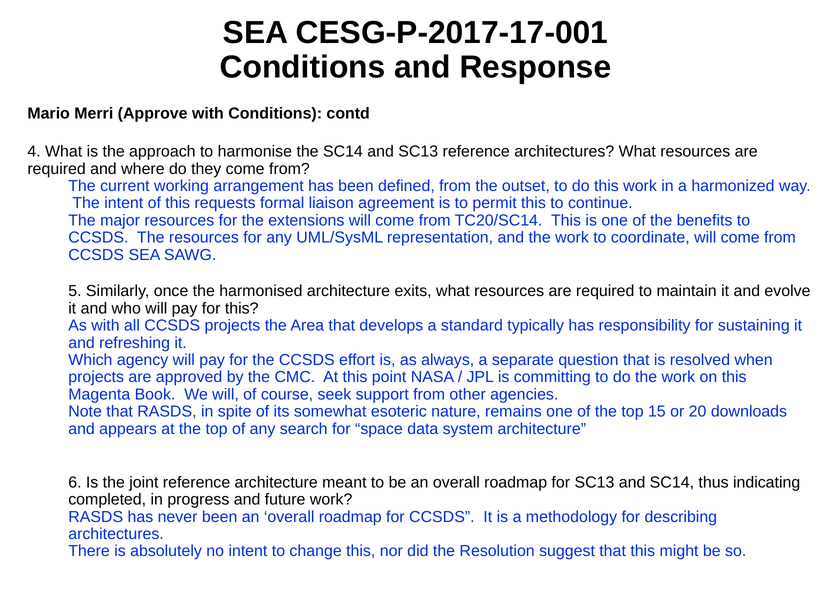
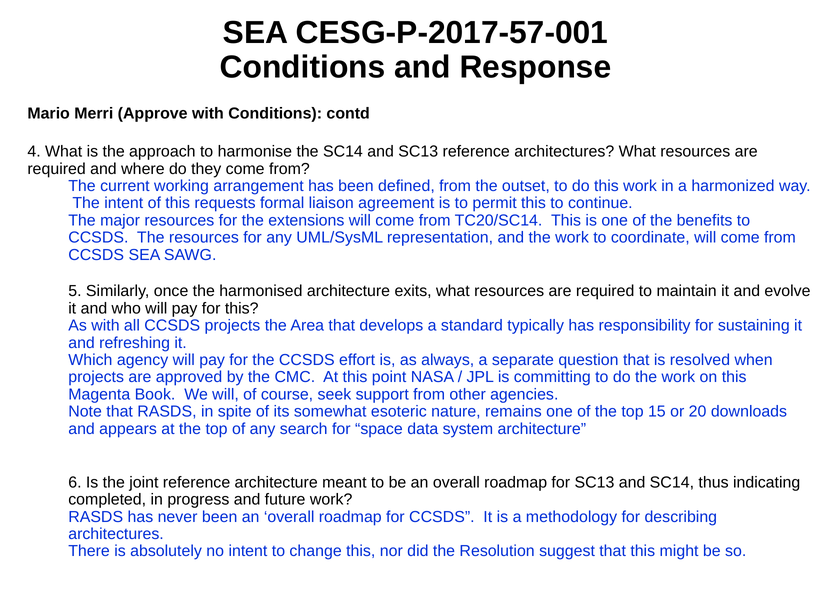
CESG-P-2017-17-001: CESG-P-2017-17-001 -> CESG-P-2017-57-001 (452, 33)
